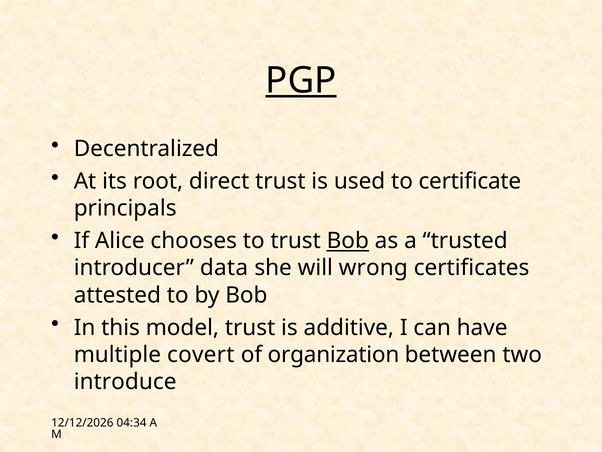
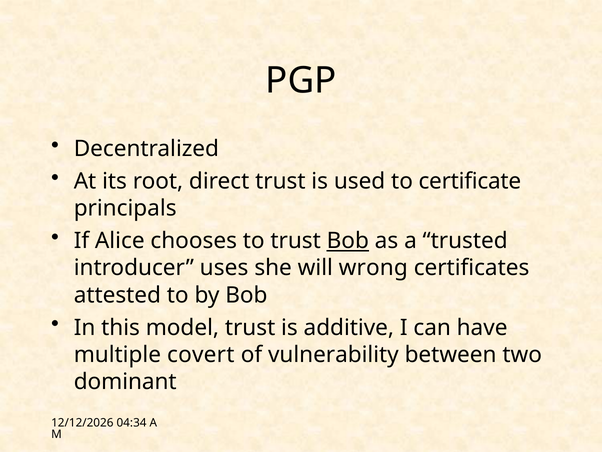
PGP underline: present -> none (301, 80)
data: data -> uses (224, 268)
organization: organization -> vulnerability (333, 354)
introduce: introduce -> dominant (125, 382)
